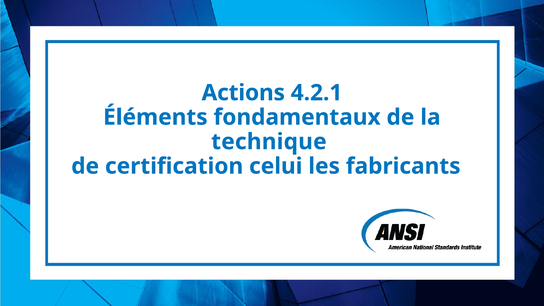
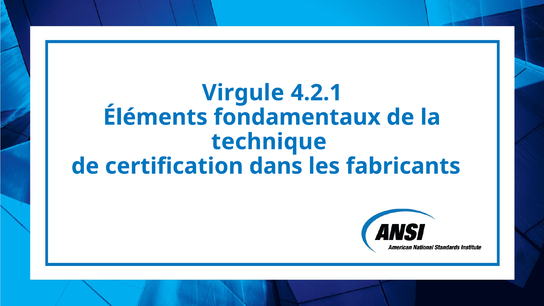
Actions: Actions -> Virgule (243, 93)
celui: celui -> dans (276, 166)
